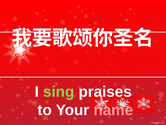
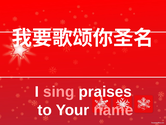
sing colour: light green -> pink (59, 91)
